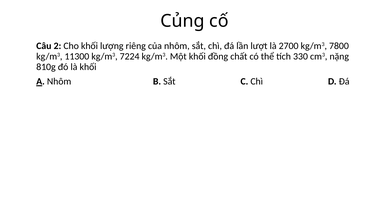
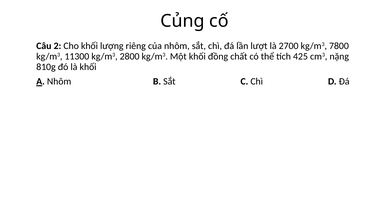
7224: 7224 -> 2800 (130, 56)
330: 330 -> 425 (300, 56)
